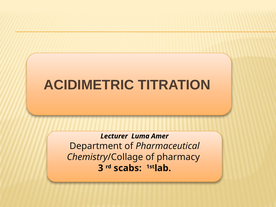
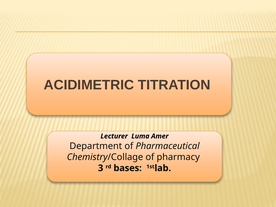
scabs: scabs -> bases (128, 168)
